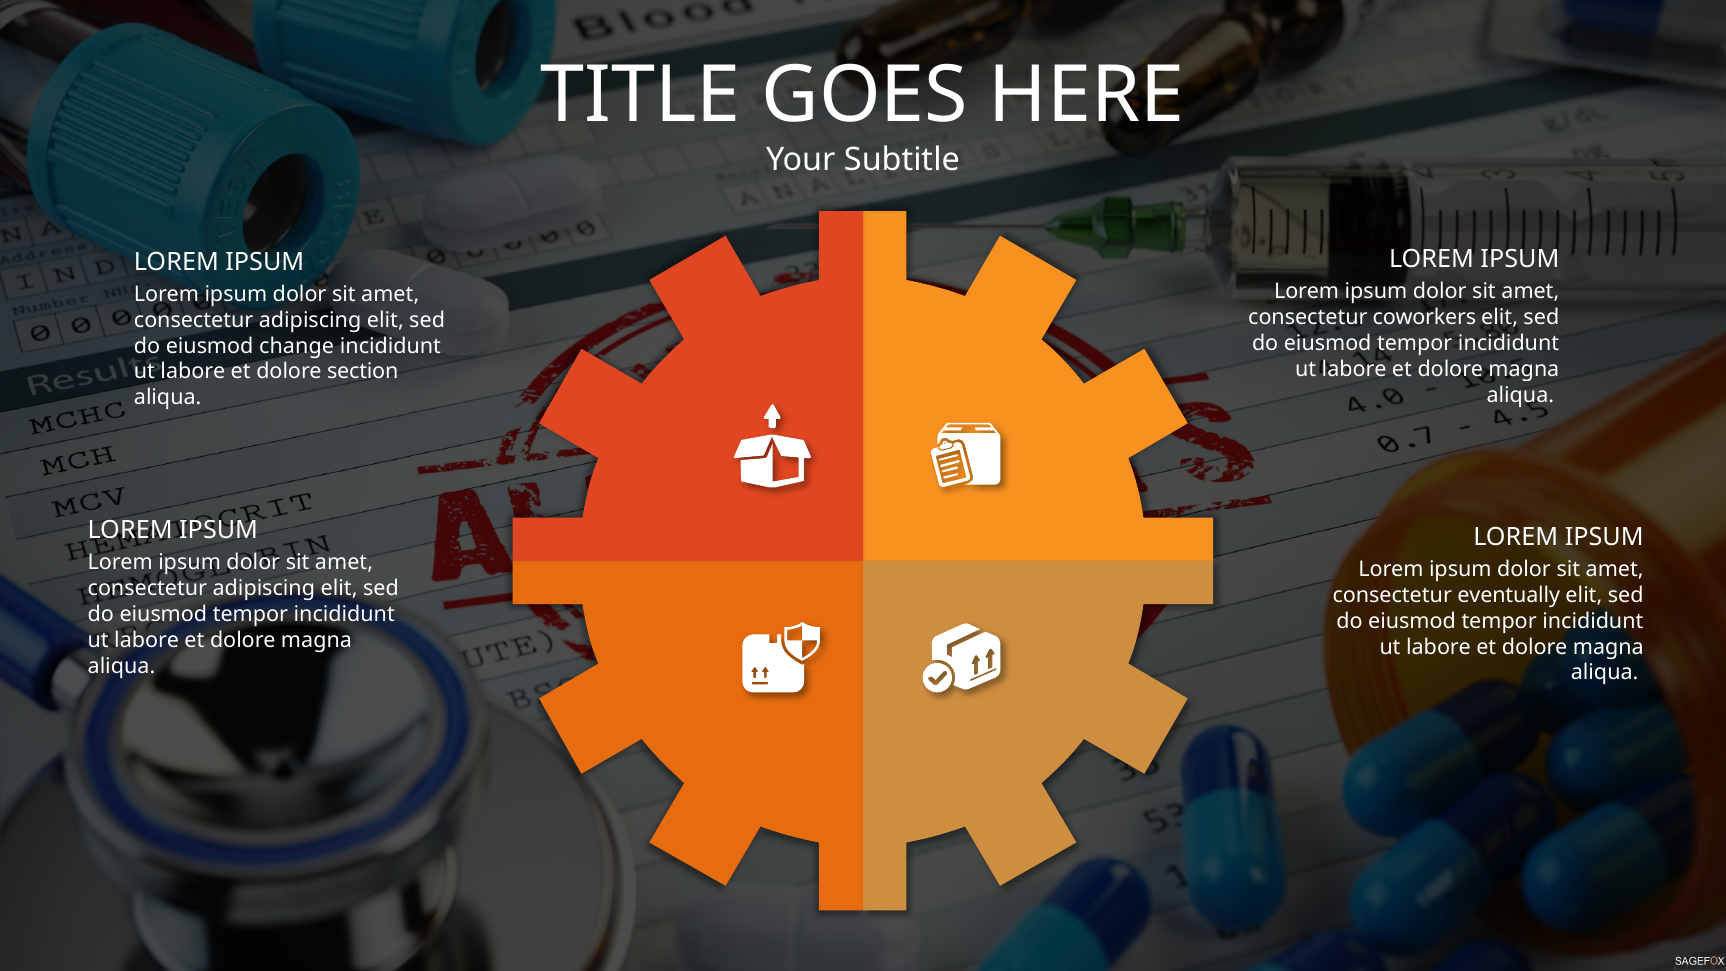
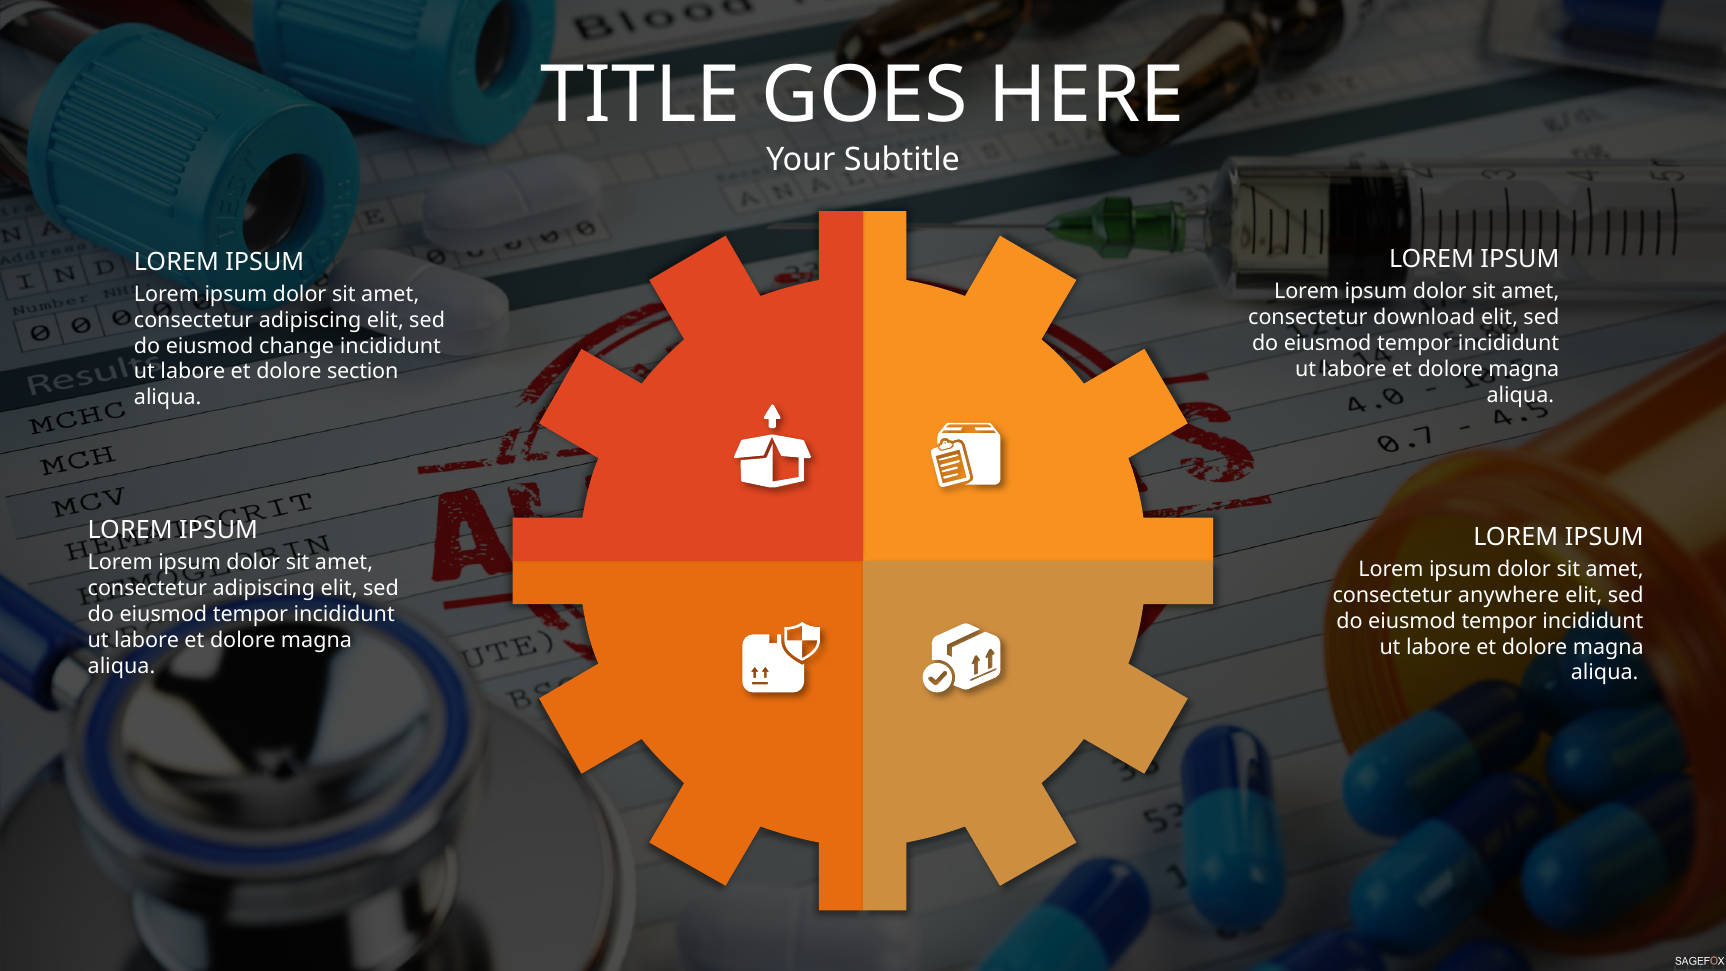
coworkers: coworkers -> download (1424, 318)
eventually: eventually -> anywhere (1509, 595)
